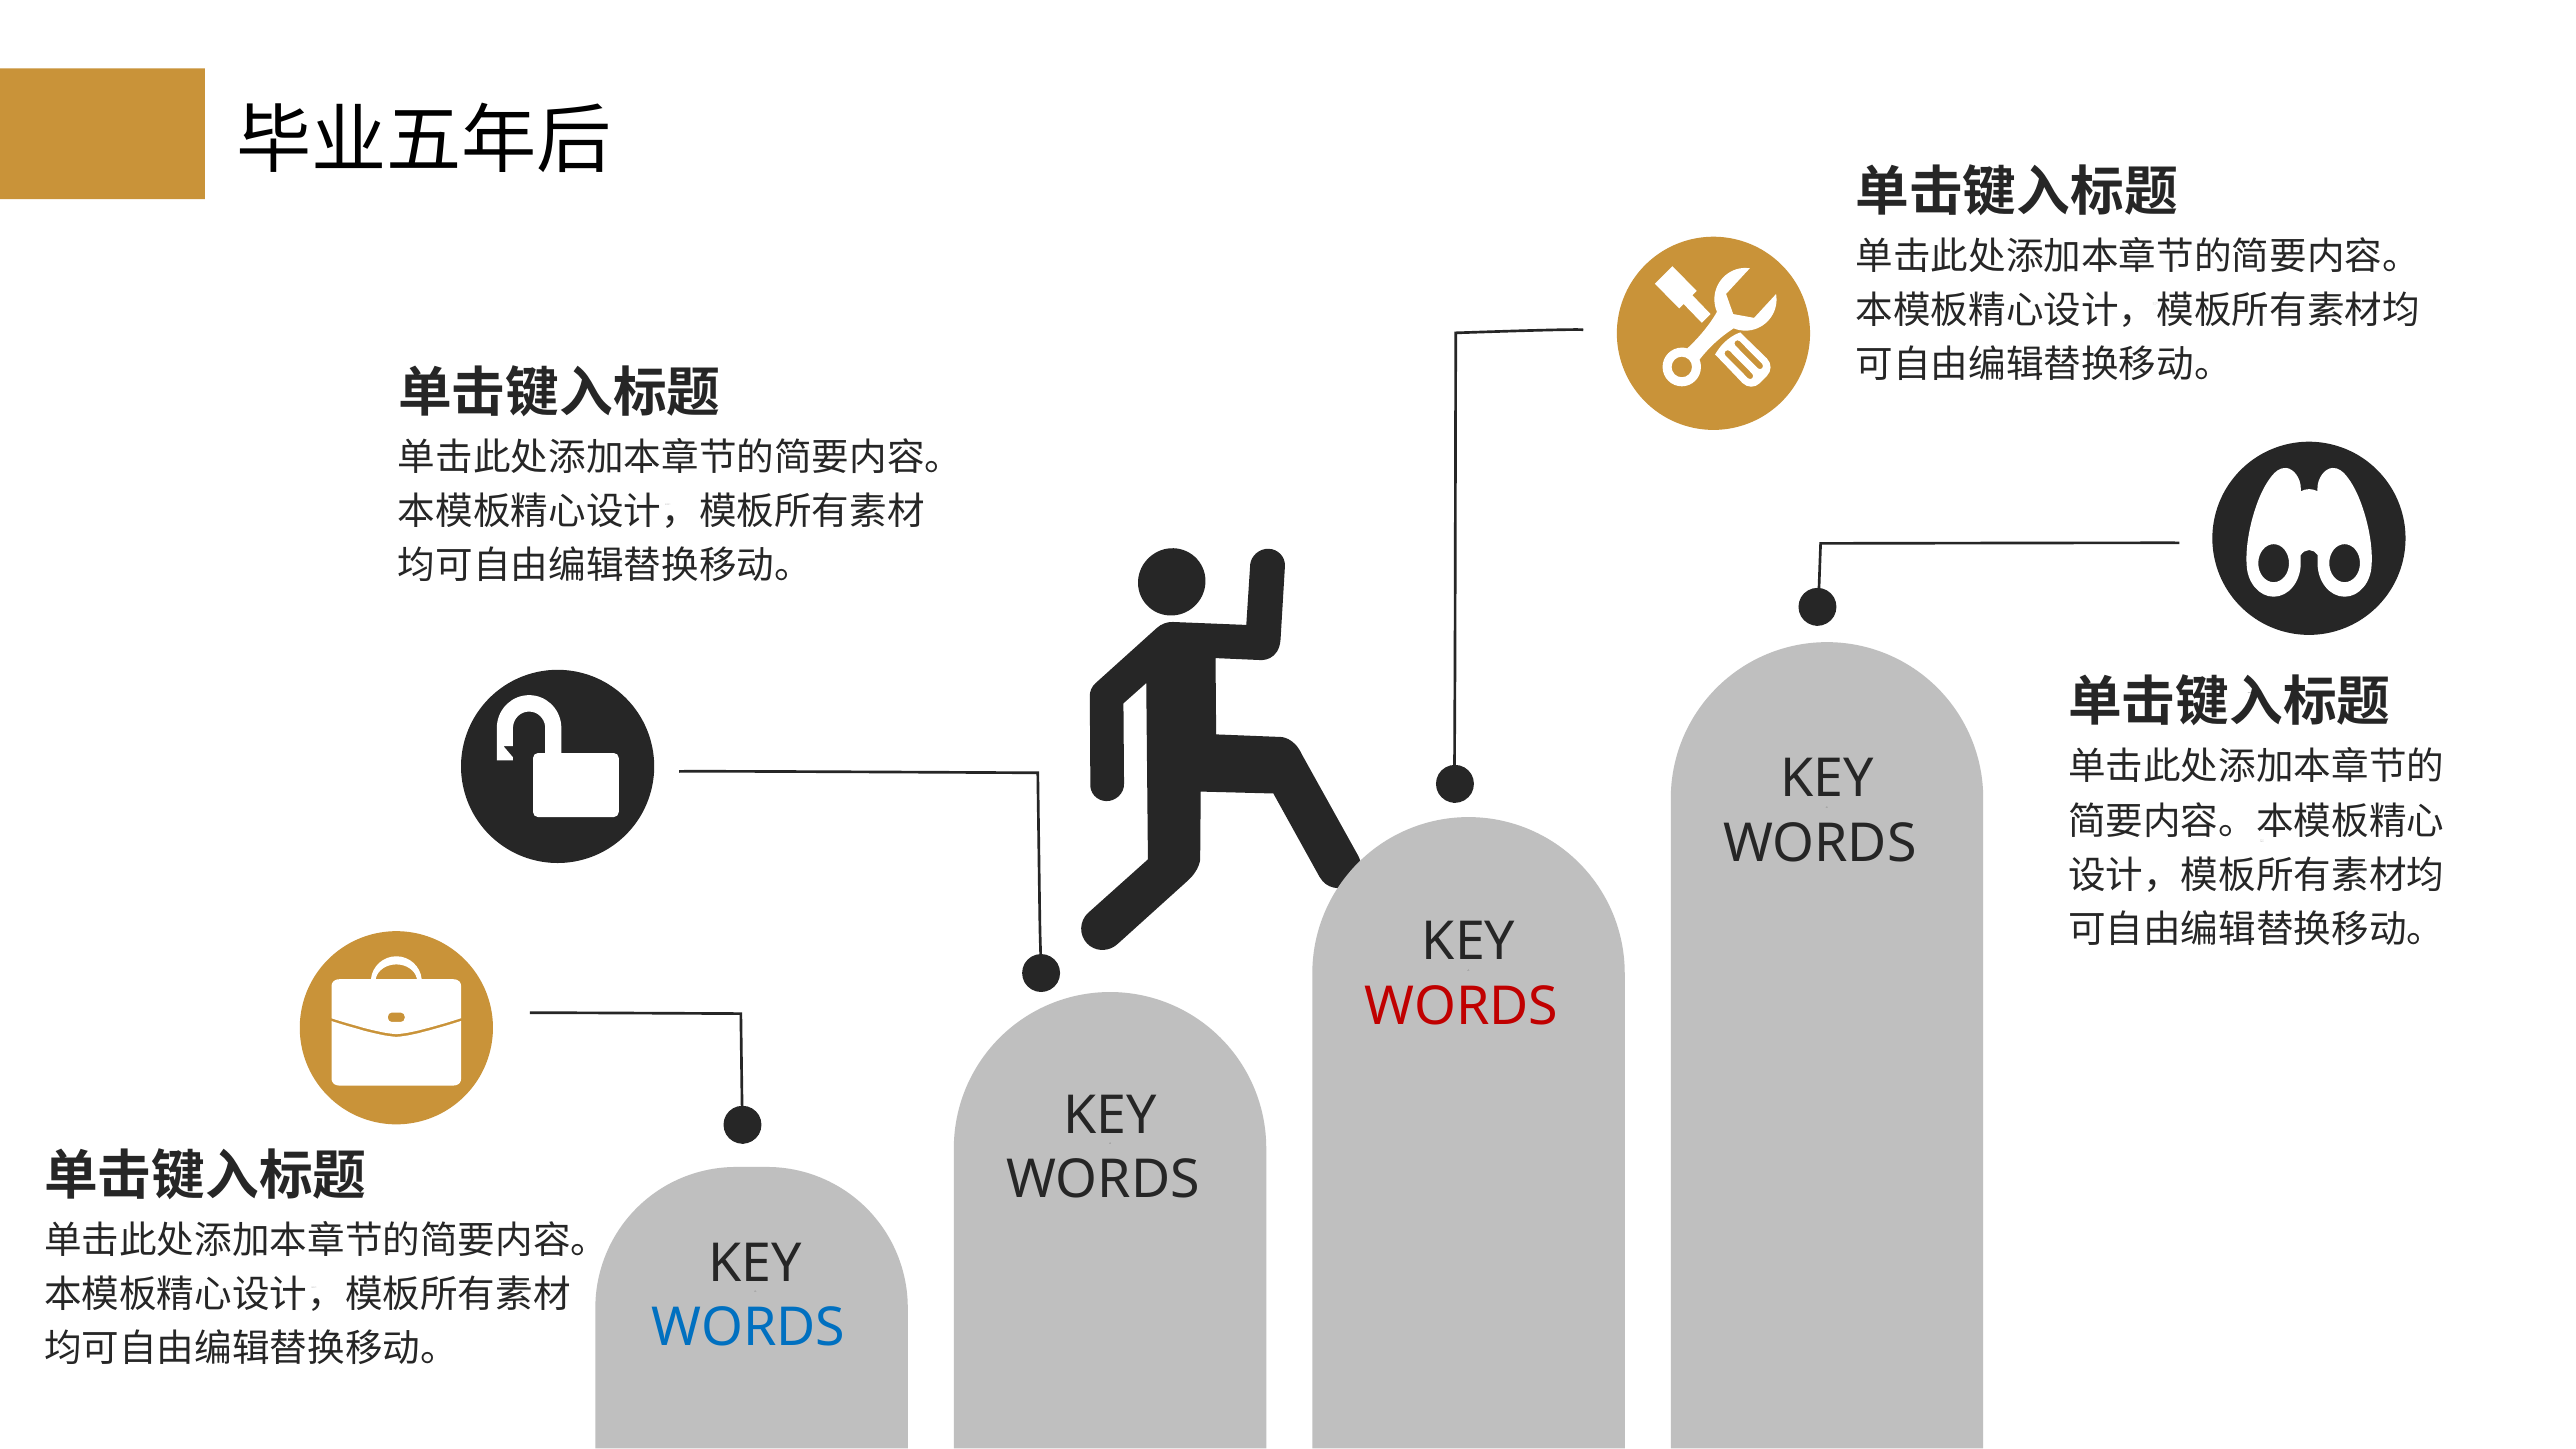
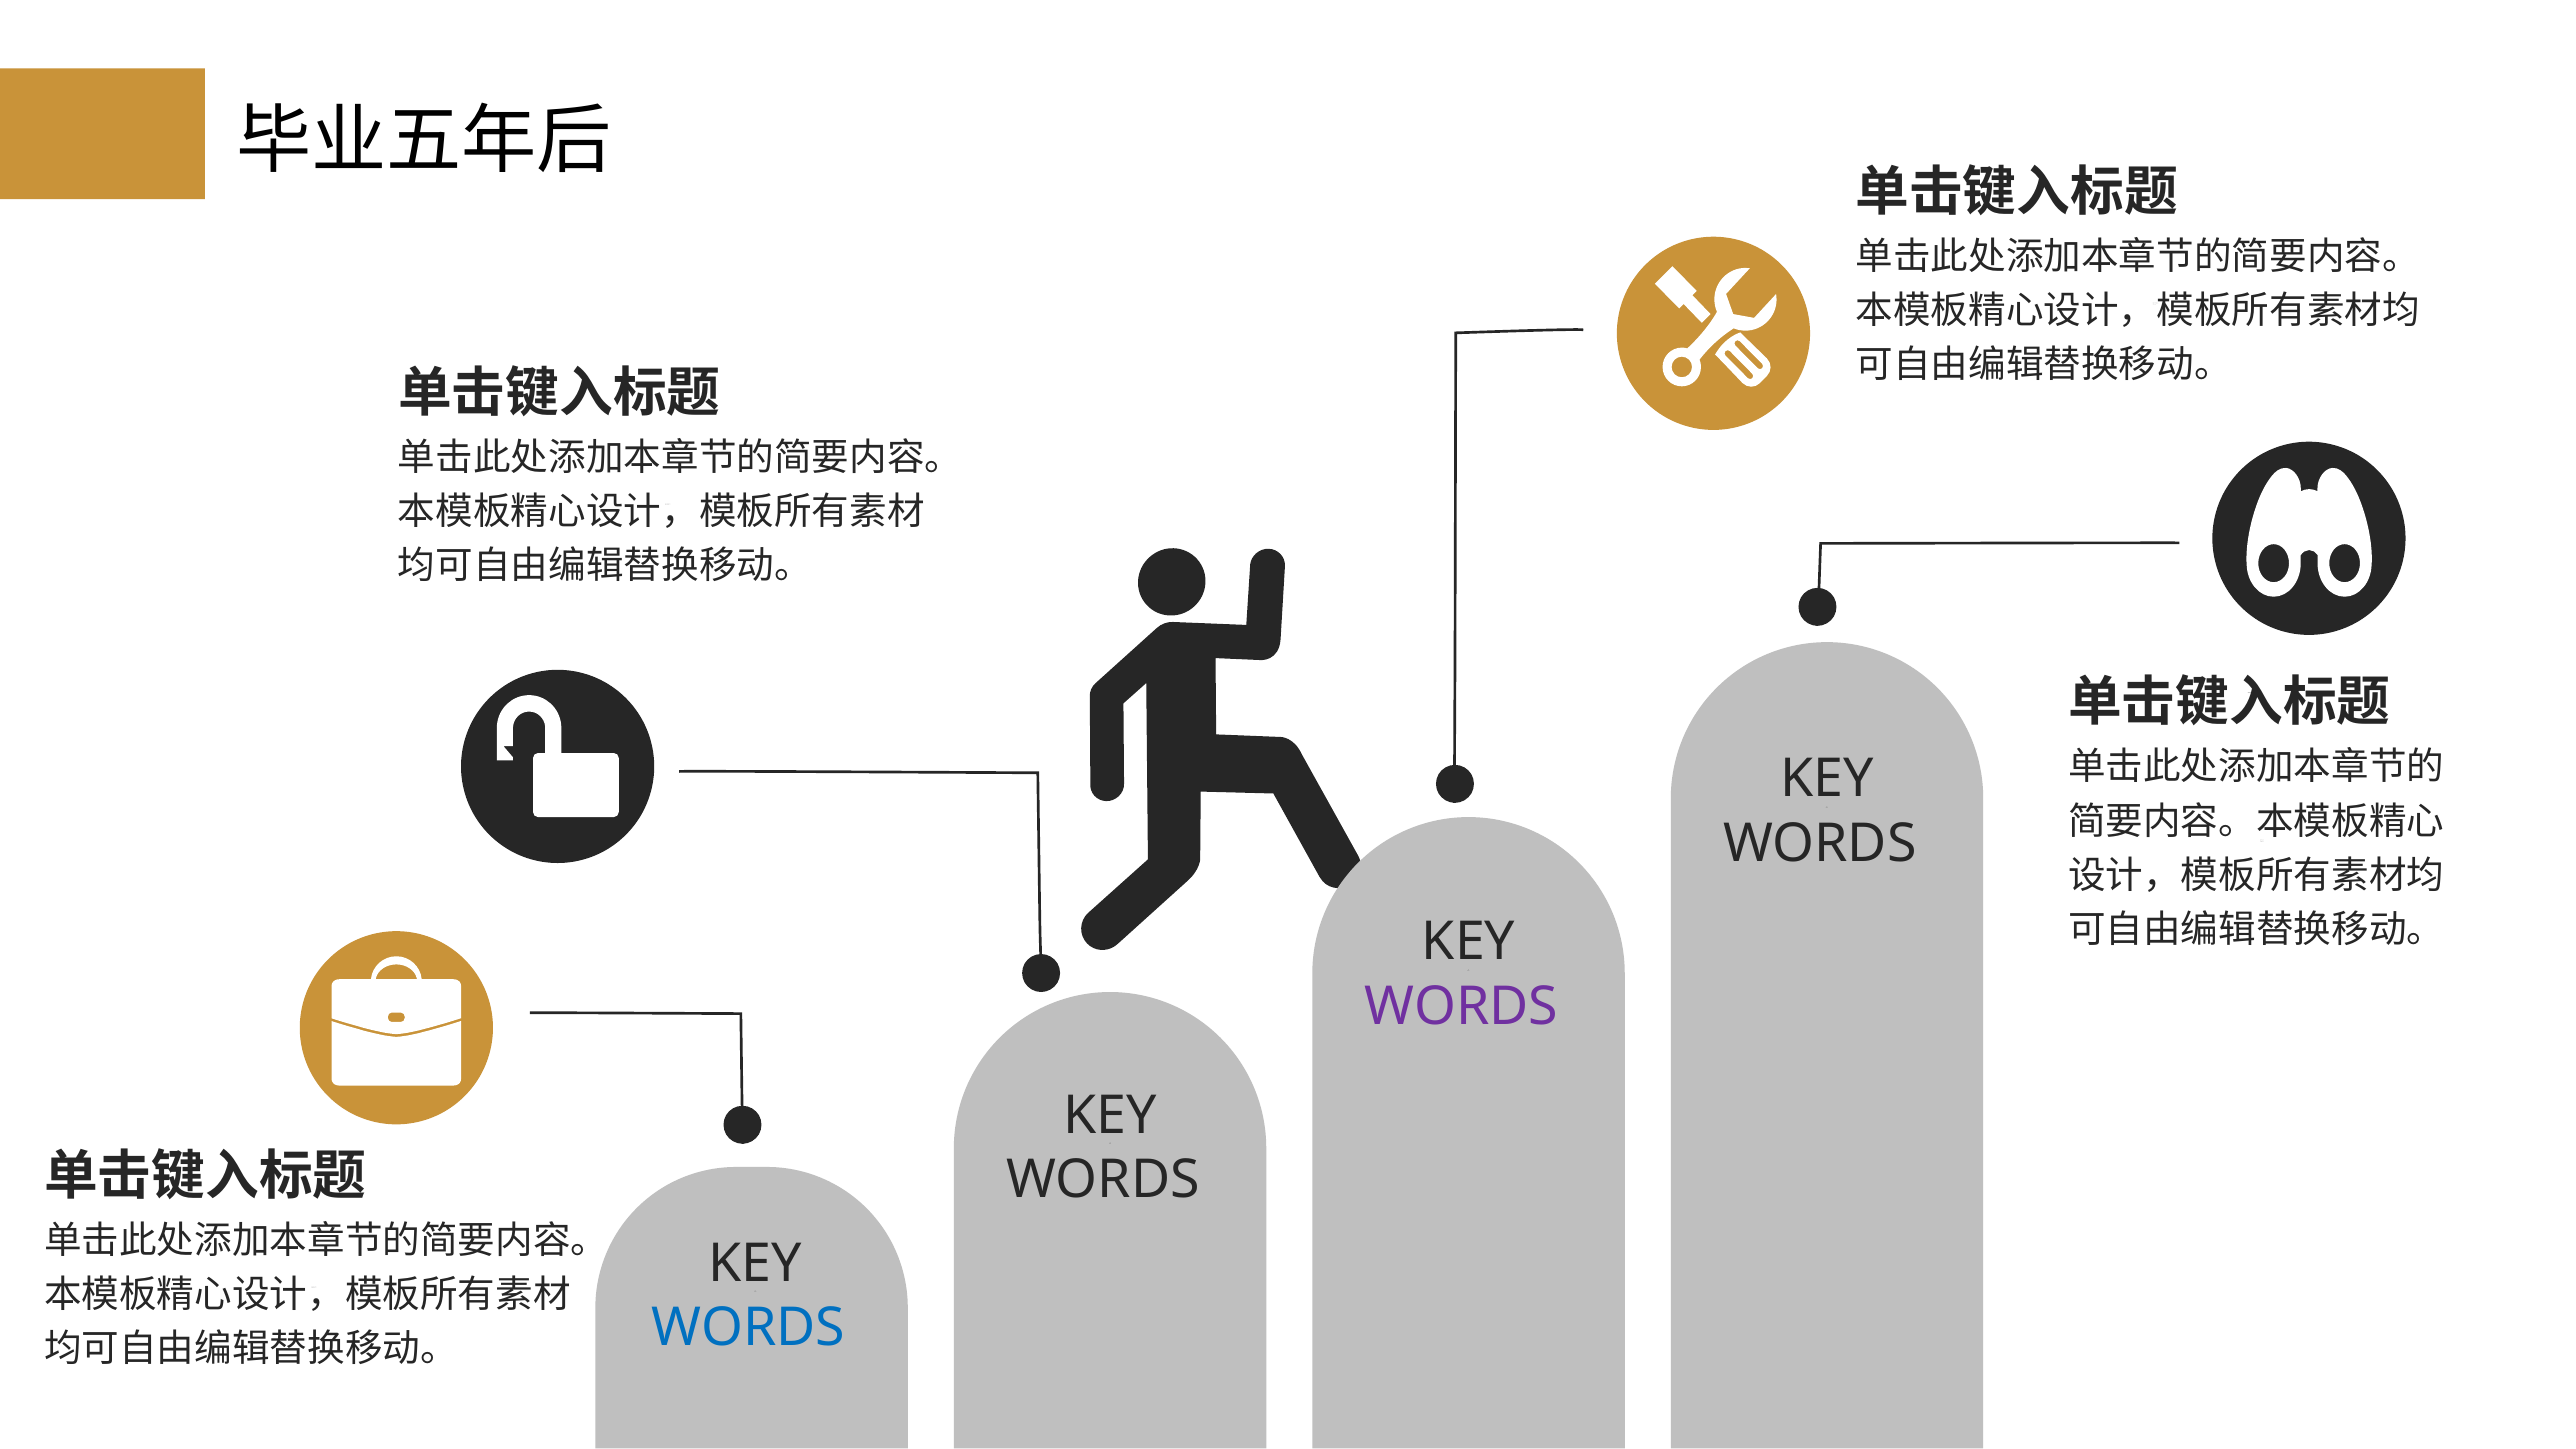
WORDS colour: red -> purple (1462, 1007)
